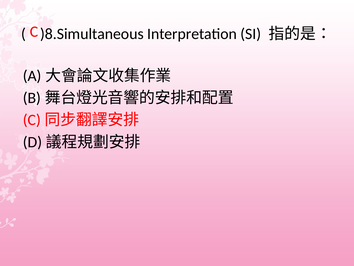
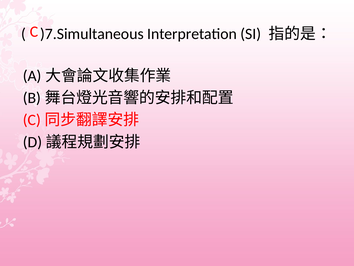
)8.Simultaneous: )8.Simultaneous -> )7.Simultaneous (92, 34)
